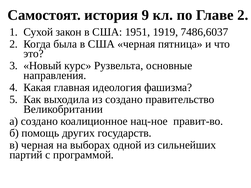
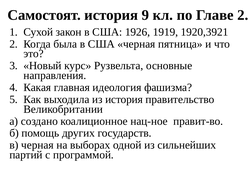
1951: 1951 -> 1926 (138, 32)
7486,6037: 7486,6037 -> 1920,3921 (205, 32)
из создано: создано -> история (124, 100)
